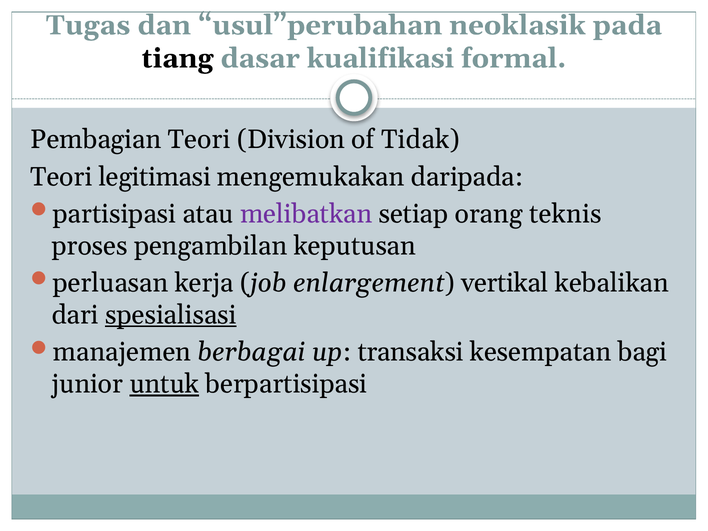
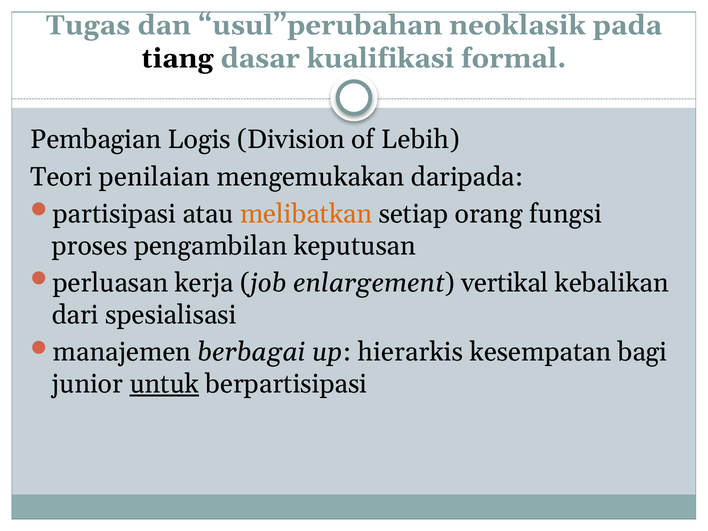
Pembagian Teori: Teori -> Logis (199, 140)
Tidak: Tidak -> Lebih (420, 140)
legitimasi: legitimasi -> penilaian (154, 177)
melibatkan colour: purple -> orange (306, 214)
teknis: teknis -> fungsi (565, 214)
spesialisasi underline: present -> none (171, 315)
transaksi: transaksi -> hierarkis (410, 352)
